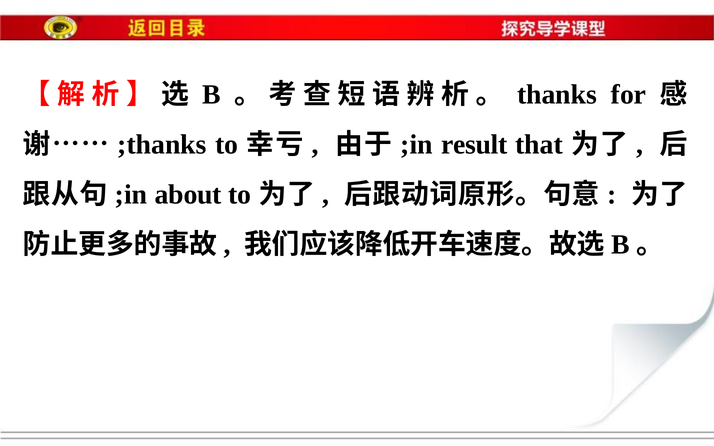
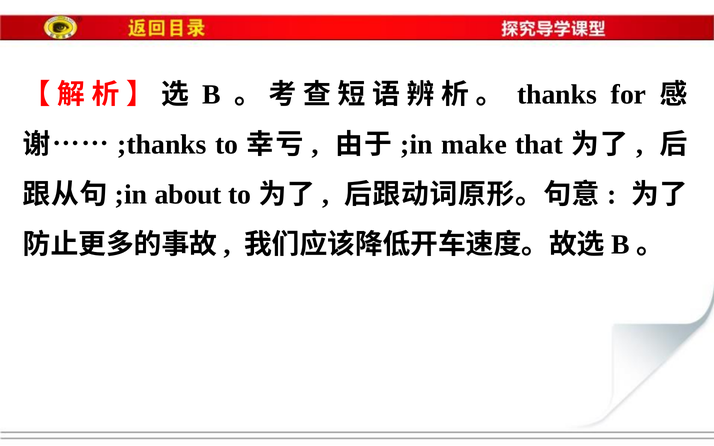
result: result -> make (474, 145)
